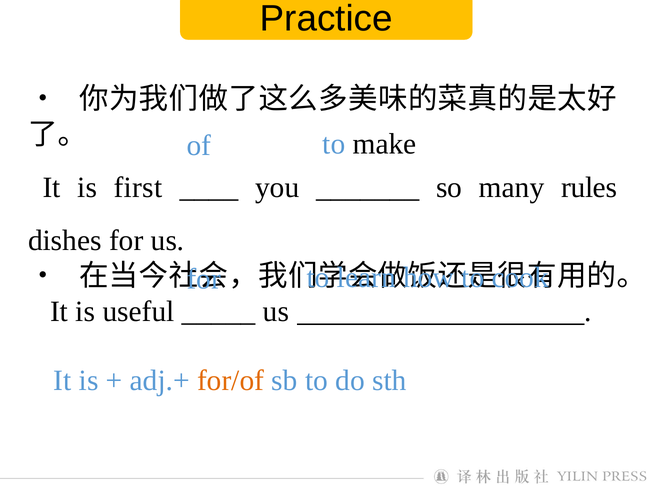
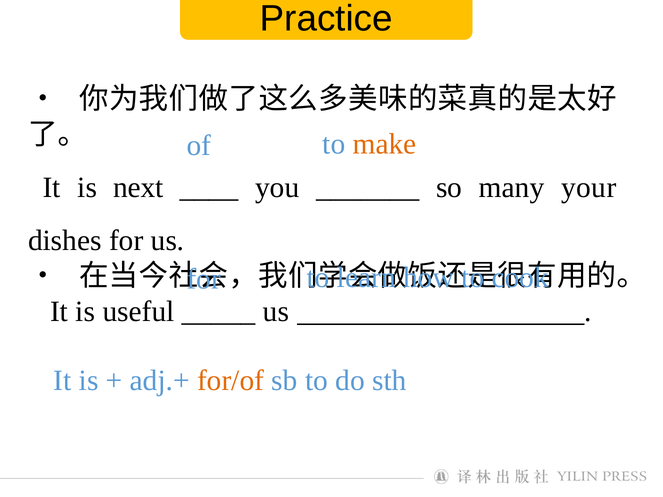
make colour: black -> orange (385, 144)
first: first -> next (138, 188)
rules: rules -> your (589, 188)
